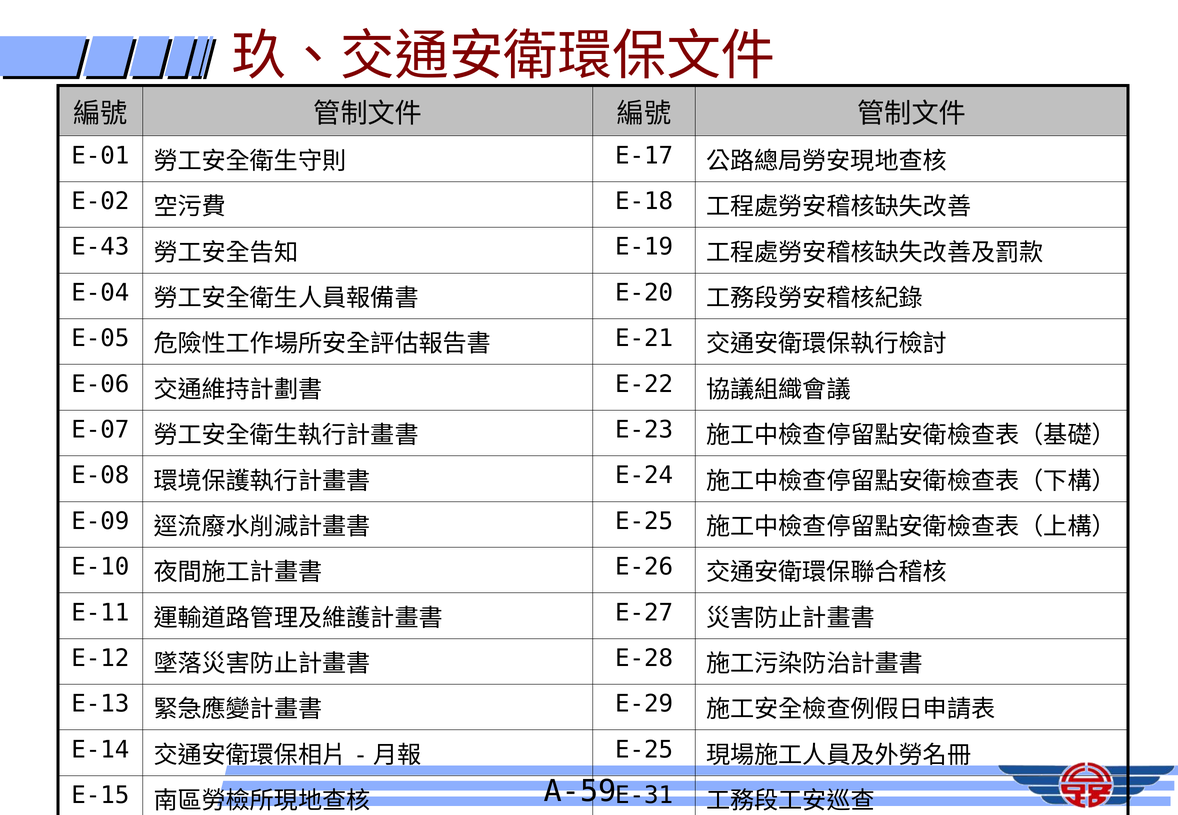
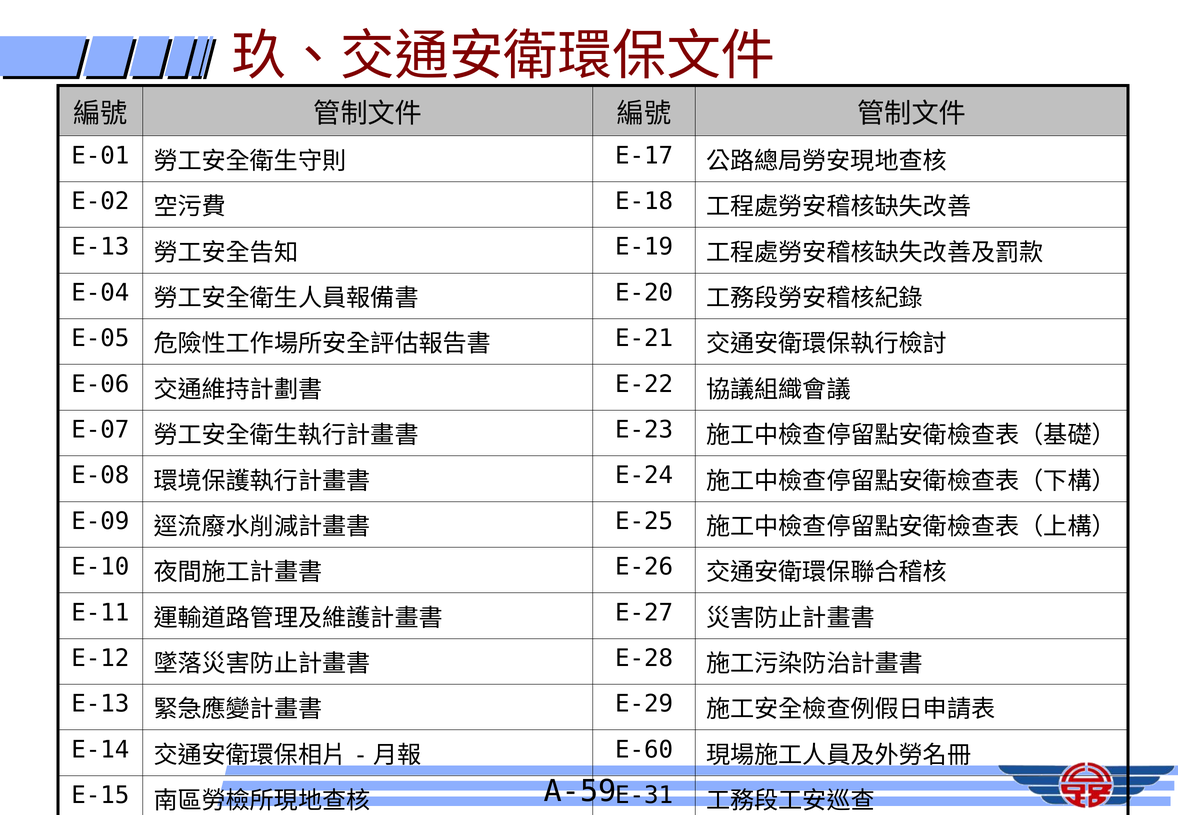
E-43: E-43 -> E-13 (100, 247)
E-25: E-25 -> E-60 (644, 750)
